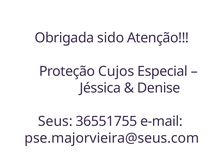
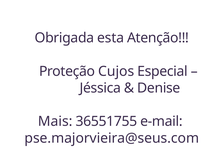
sido: sido -> esta (111, 38)
Seus: Seus -> Mais (55, 122)
